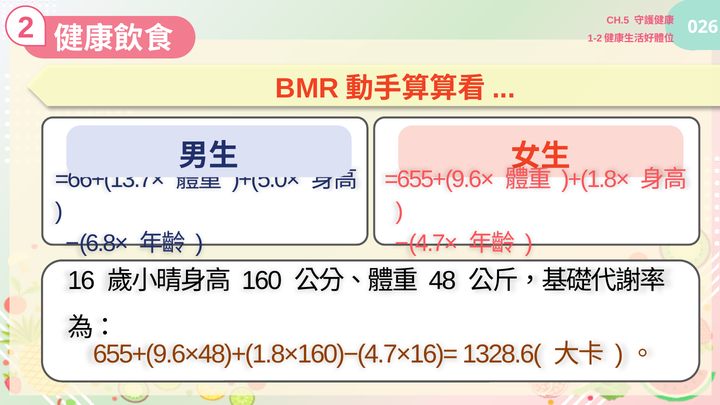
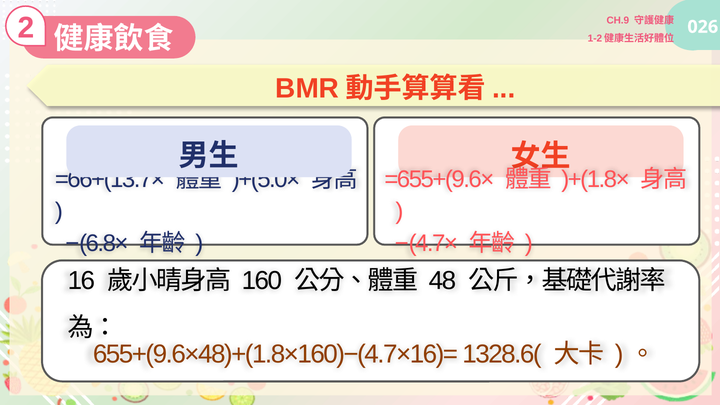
CH.5: CH.5 -> CH.9 (618, 20)
